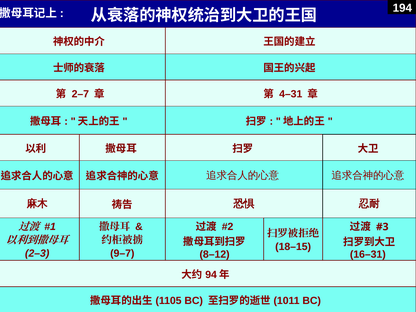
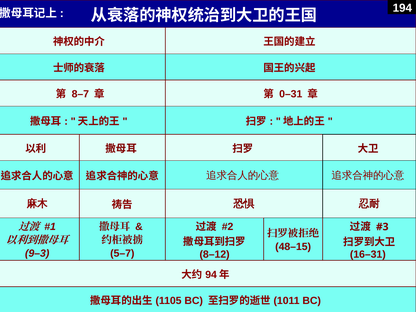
2–7: 2–7 -> 8–7 (80, 94)
4–31: 4–31 -> 0–31 (291, 94)
18–15: 18–15 -> 48–15 (293, 247)
2–3: 2–3 -> 9–3 (37, 253)
9–7: 9–7 -> 5–7 (122, 253)
